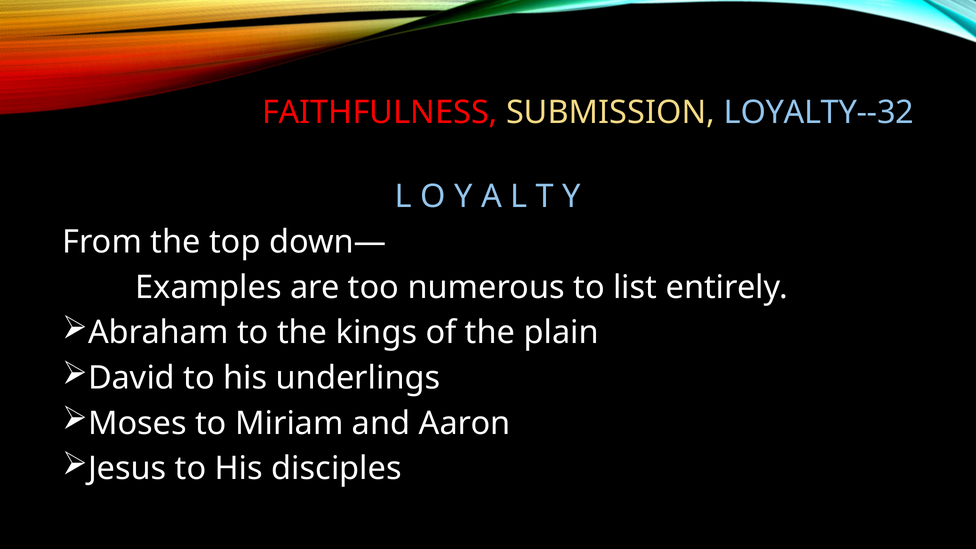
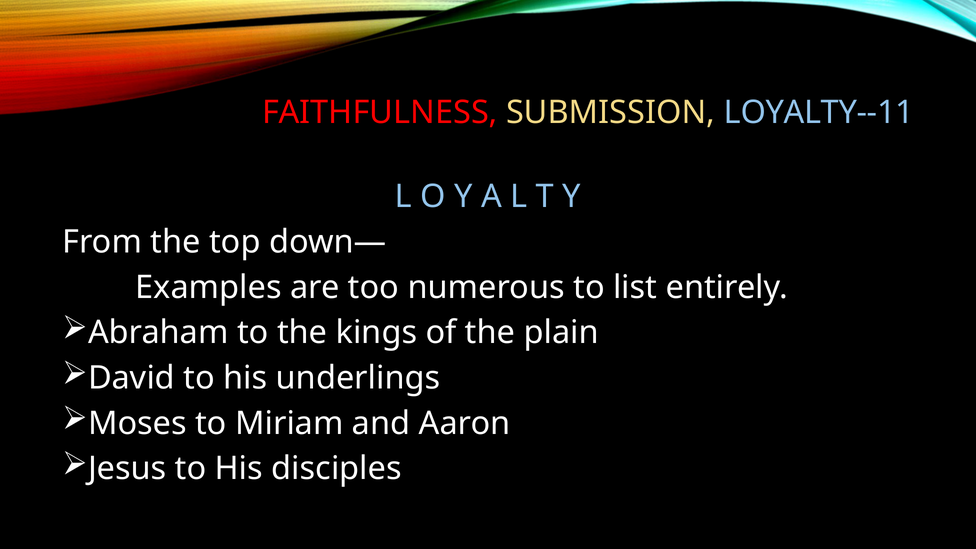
LOYALTY--32: LOYALTY--32 -> LOYALTY--11 (819, 113)
